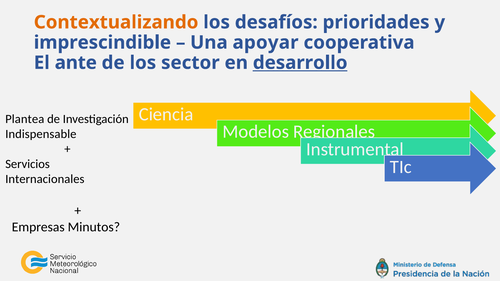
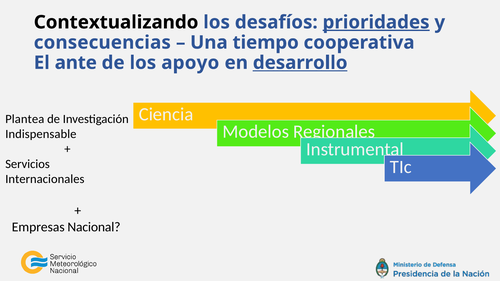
Contextualizando colour: orange -> black (116, 22)
prioridades underline: none -> present (376, 22)
imprescindible: imprescindible -> consecuencias (102, 43)
apoyar: apoyar -> tiempo (266, 43)
sector: sector -> apoyo (190, 63)
Minutos: Minutos -> Nacional (94, 227)
